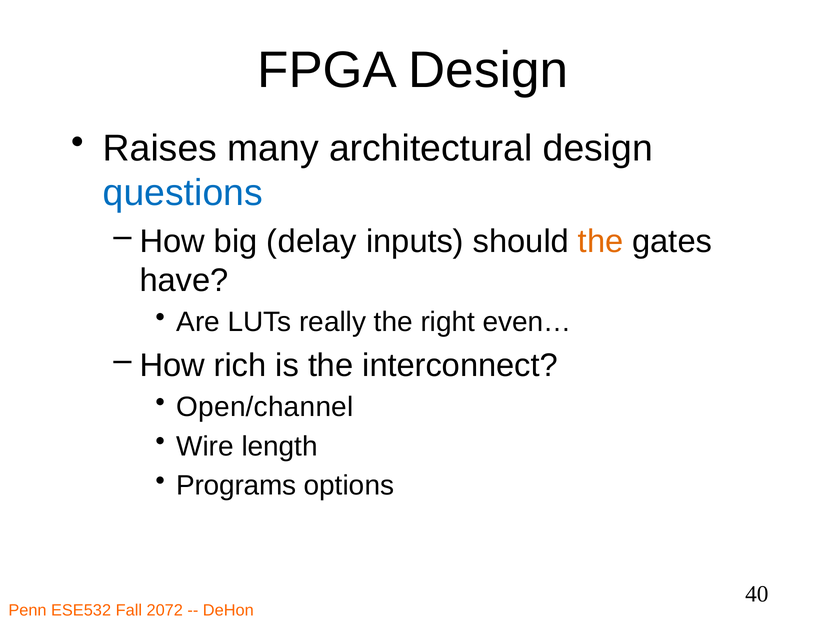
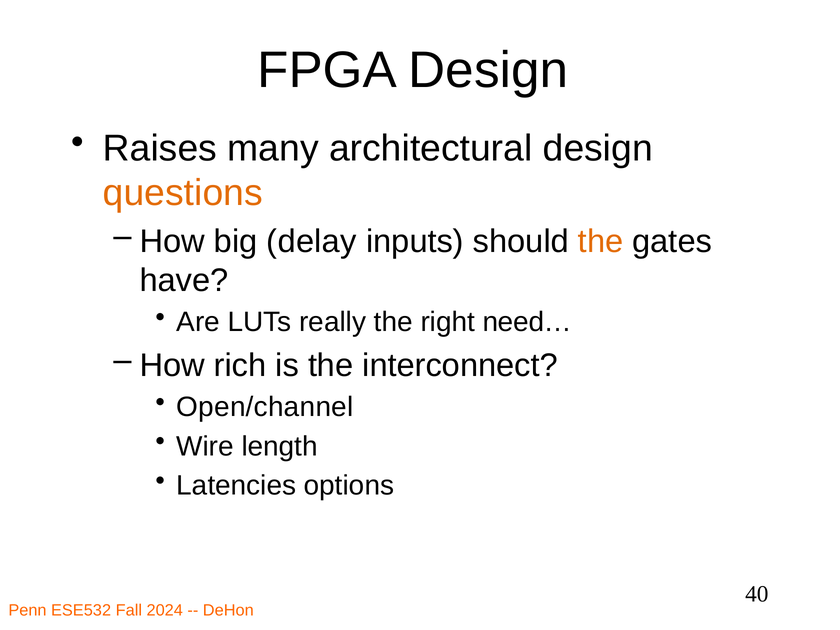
questions colour: blue -> orange (183, 193)
even…: even… -> need… (527, 322)
Programs: Programs -> Latencies (236, 485)
2072: 2072 -> 2024 (165, 610)
